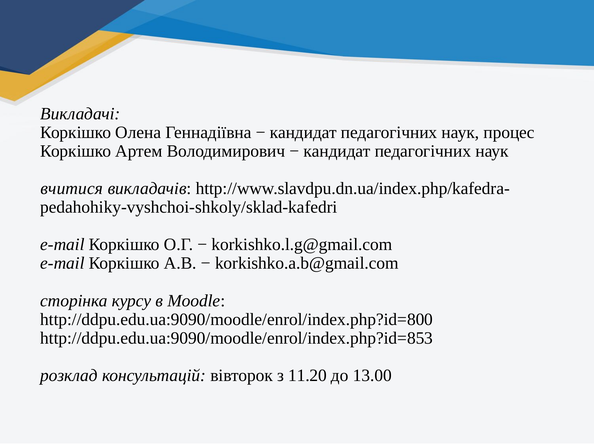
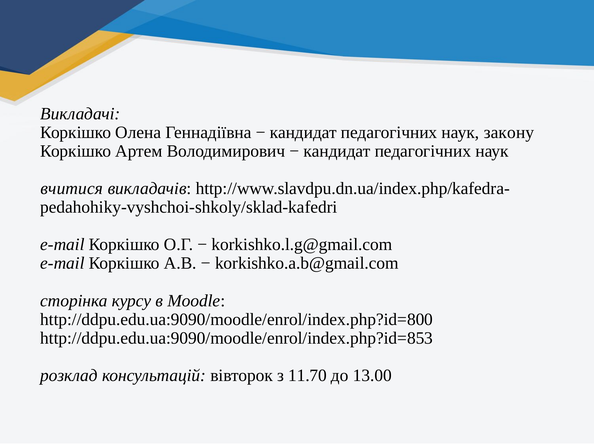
процес: процес -> закону (509, 133)
11.20: 11.20 -> 11.70 (308, 376)
